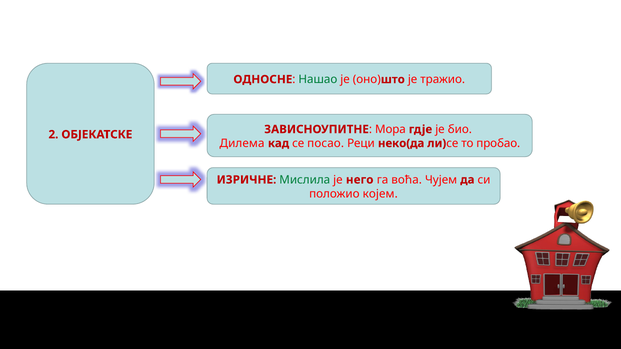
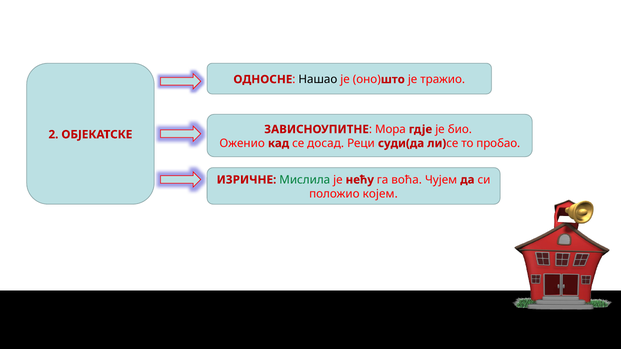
Нашао colour: green -> black (318, 79)
Дилема: Дилема -> Оженио (242, 143)
посао: посао -> досад (326, 143)
неко(да: неко(да -> суди(да (401, 143)
него: него -> нећу (360, 180)
